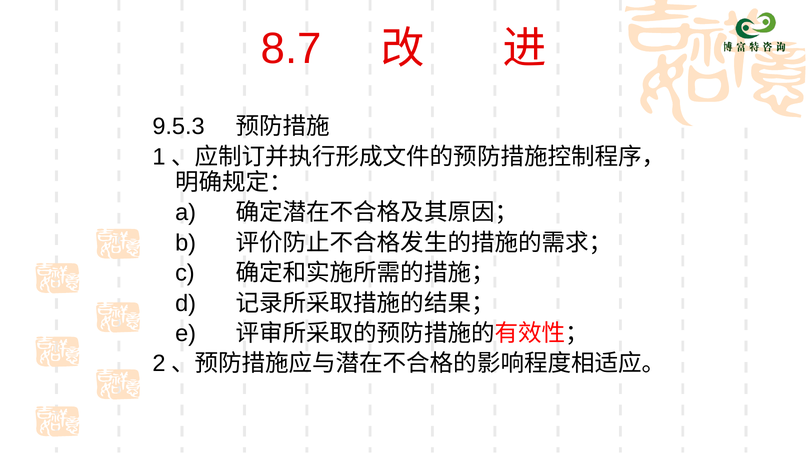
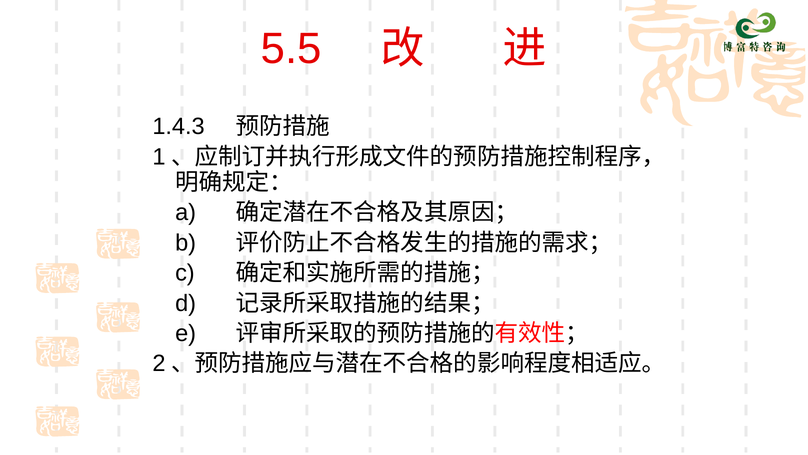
8.7: 8.7 -> 5.5 (291, 48)
9.5.3: 9.5.3 -> 1.4.3 (179, 127)
